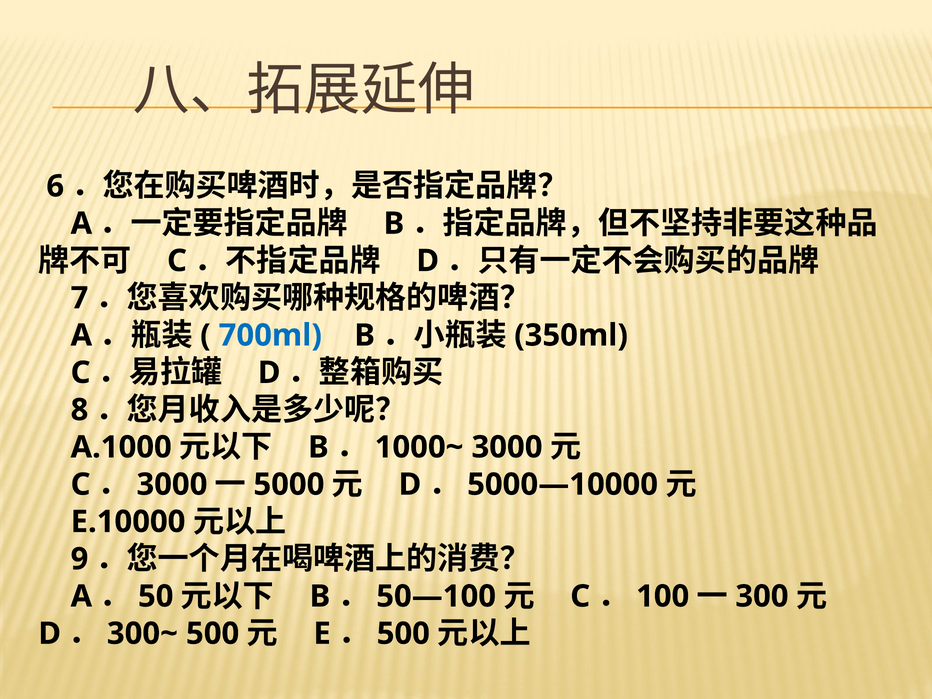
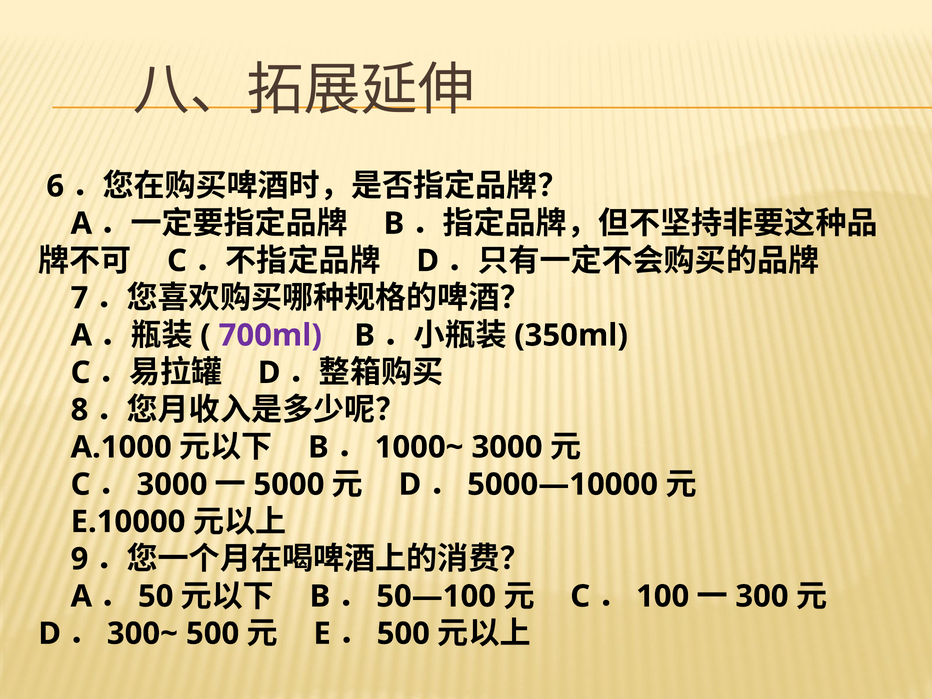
700ml colour: blue -> purple (270, 335)
